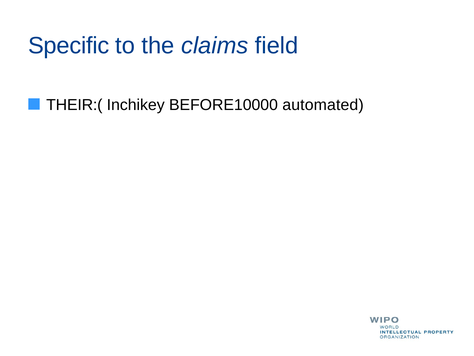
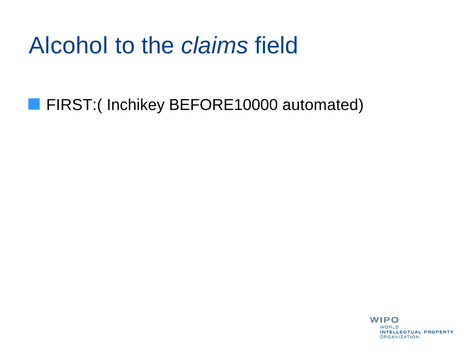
Specific: Specific -> Alcohol (68, 46)
THEIR:(: THEIR:( -> FIRST:( (74, 105)
